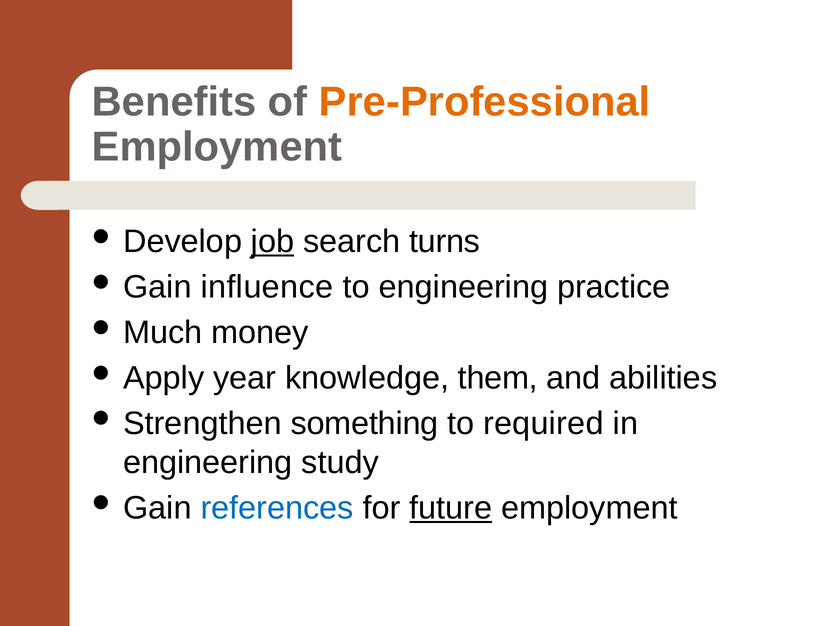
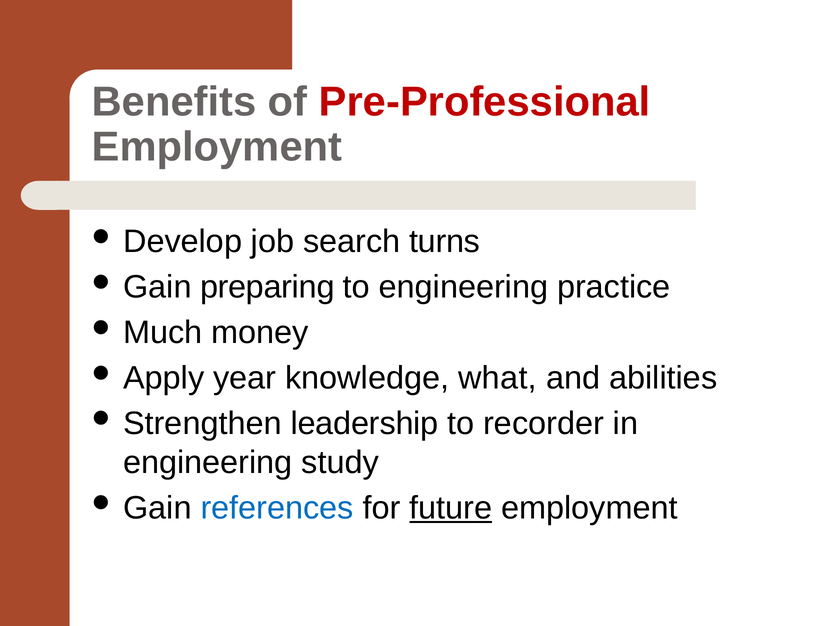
Pre-Professional colour: orange -> red (485, 102)
job underline: present -> none (273, 242)
influence: influence -> preparing (267, 287)
them: them -> what (497, 378)
something: something -> leadership (365, 424)
required: required -> recorder (544, 424)
